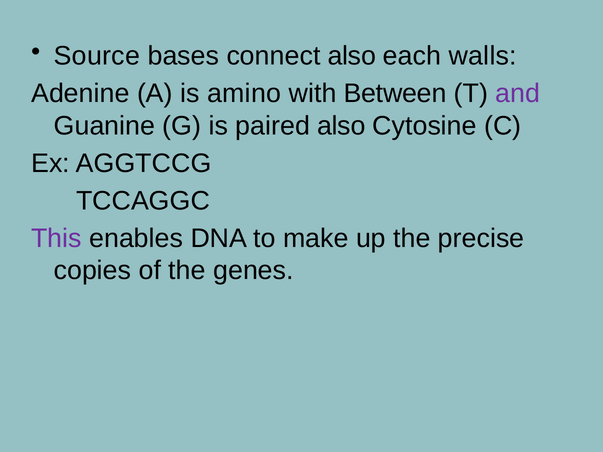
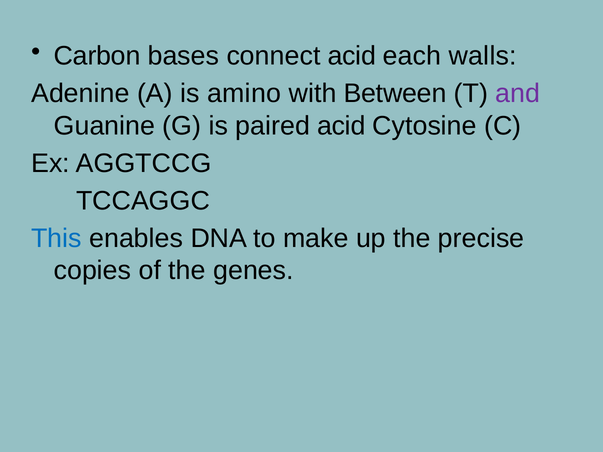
Source: Source -> Carbon (97, 56)
connect also: also -> acid (352, 56)
paired also: also -> acid (341, 126)
This colour: purple -> blue (56, 238)
